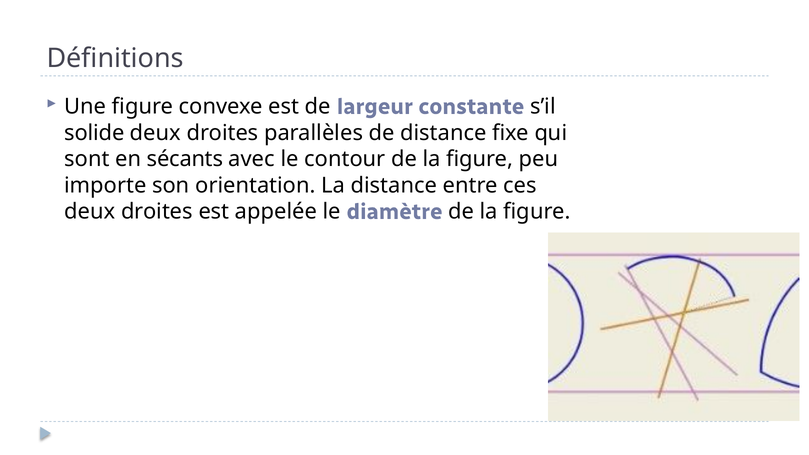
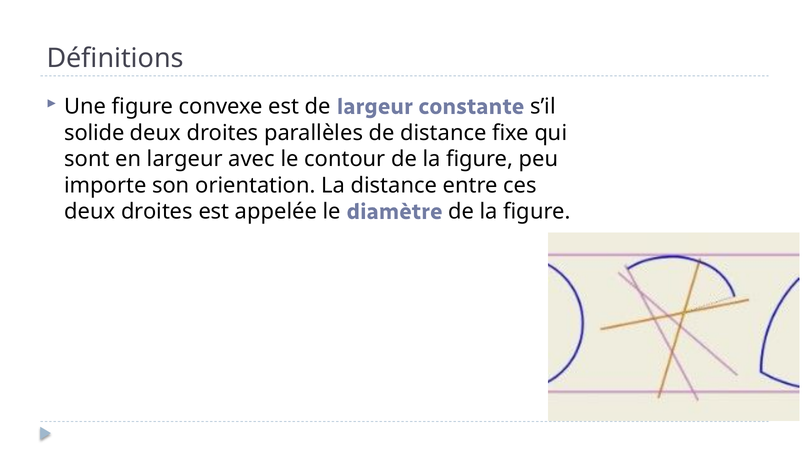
en sécants: sécants -> largeur (185, 159)
